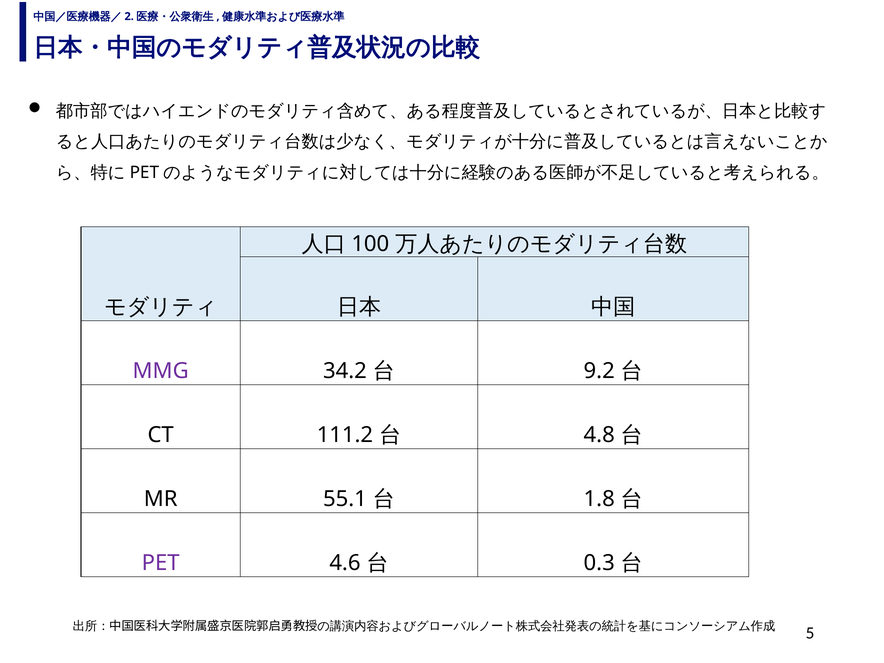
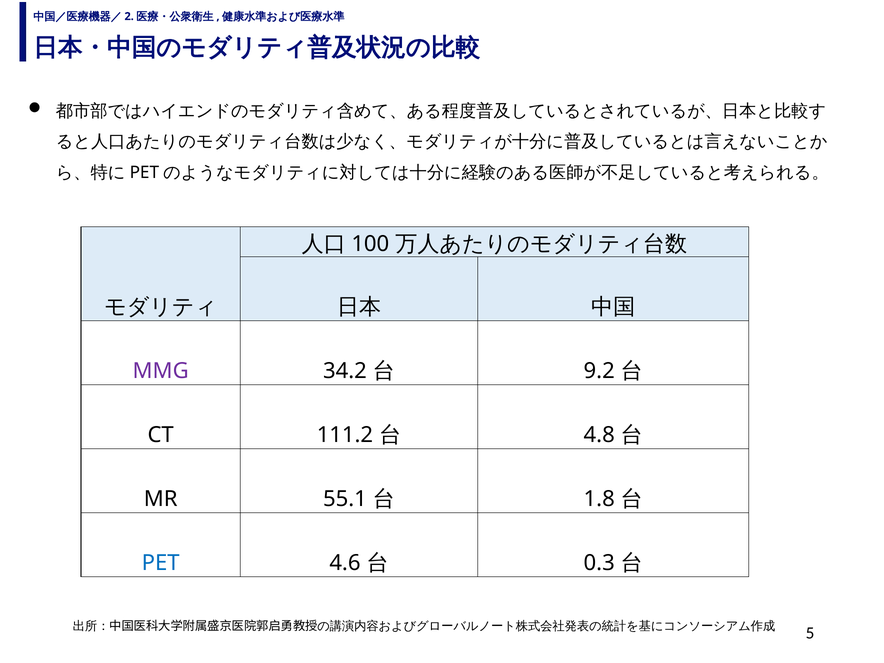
PET colour: purple -> blue (161, 563)
